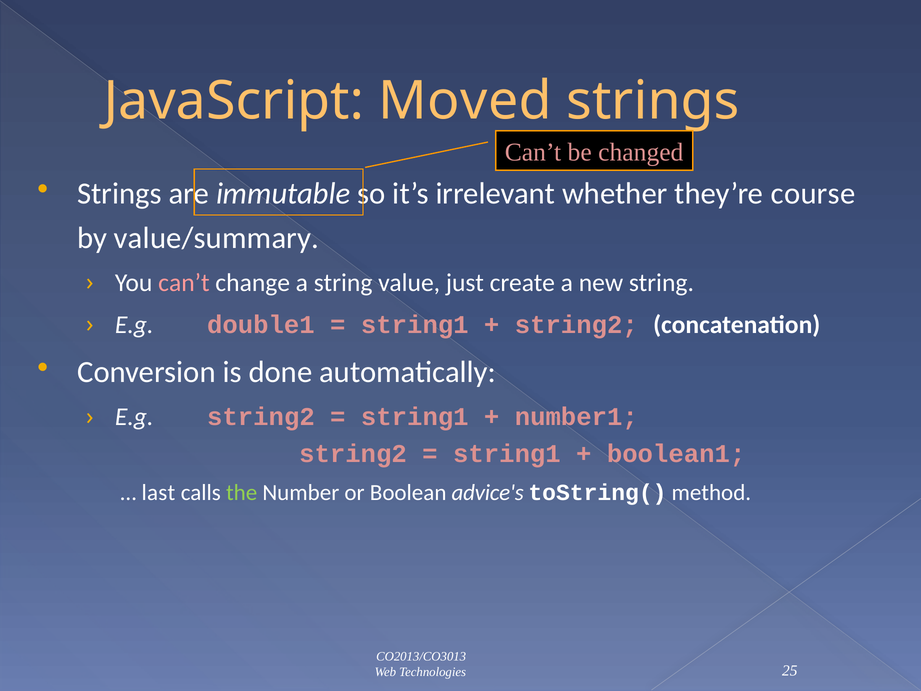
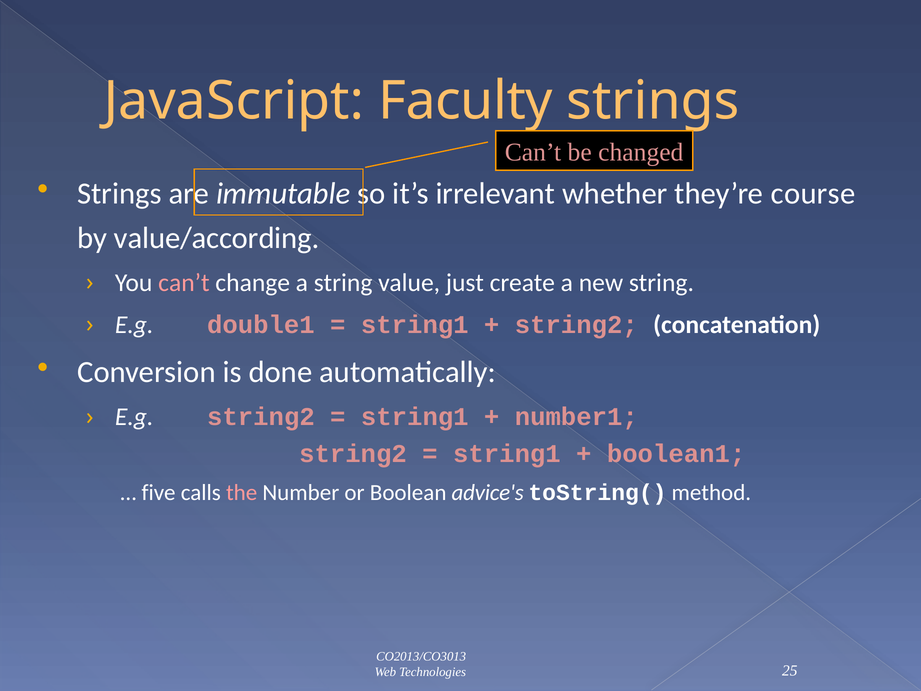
Moved: Moved -> Faculty (465, 101)
value/summary: value/summary -> value/according (217, 238)
last: last -> five (159, 493)
the colour: light green -> pink (242, 493)
